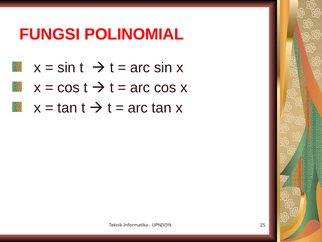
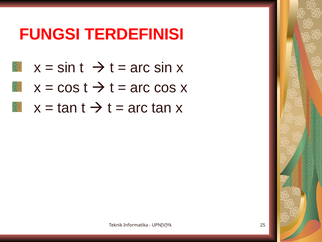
POLINOMIAL: POLINOMIAL -> TERDEFINISI (134, 34)
